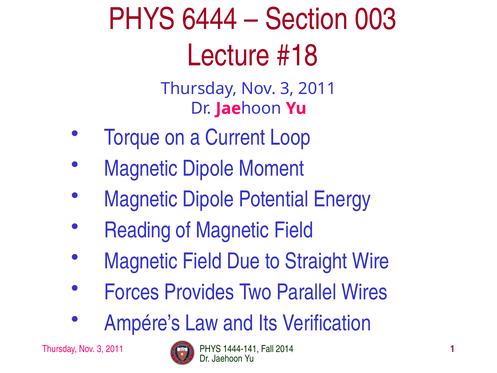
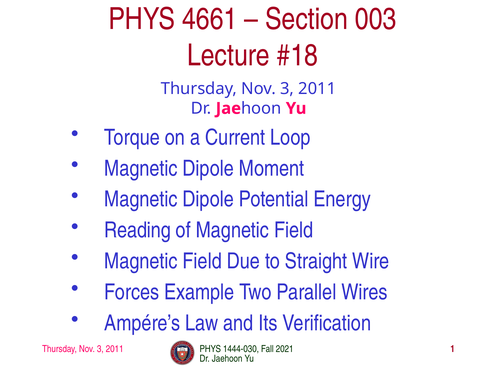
6444: 6444 -> 4661 (210, 19)
Provides: Provides -> Example (199, 292)
1444-141: 1444-141 -> 1444-030 (241, 349)
2014: 2014 -> 2021 (285, 349)
